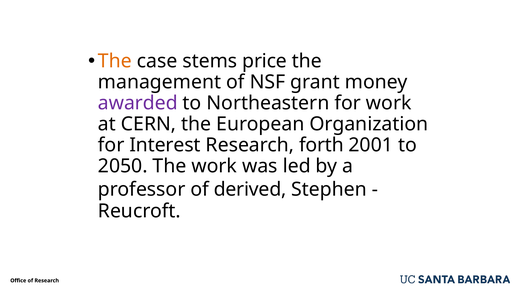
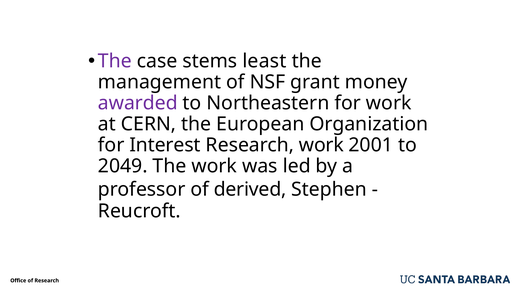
The colour: orange -> purple (115, 61)
price: price -> least (264, 61)
Research forth: forth -> work (321, 145)
2050: 2050 -> 2049 (123, 166)
